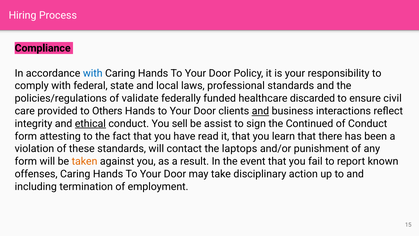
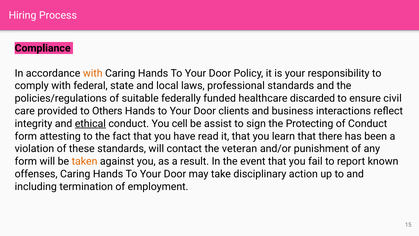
with colour: blue -> orange (93, 73)
validate: validate -> suitable (140, 98)
and underline: present -> none (260, 111)
sell: sell -> cell (180, 123)
Continued: Continued -> Protecting (310, 123)
laptops: laptops -> veteran (240, 149)
